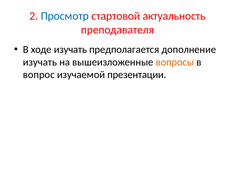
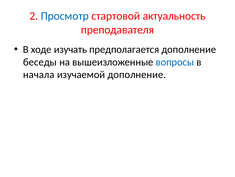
изучать: изучать -> беседы (40, 62)
вопросы colour: orange -> blue (175, 62)
вопрос: вопрос -> начала (39, 74)
изучаемой презентации: презентации -> дополнение (137, 74)
